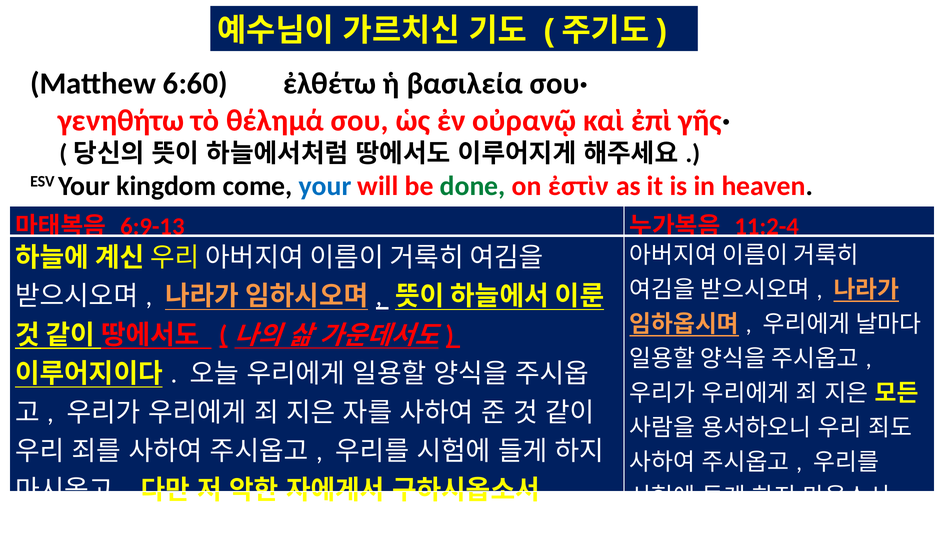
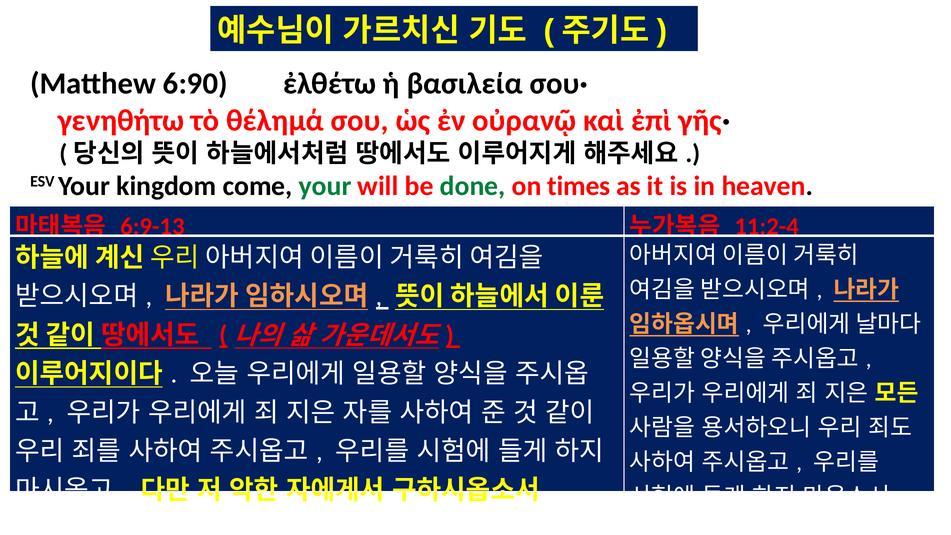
6:60: 6:60 -> 6:90 (195, 84)
your colour: blue -> green (325, 186)
ἐστὶν: ἐστὶν -> times (579, 186)
